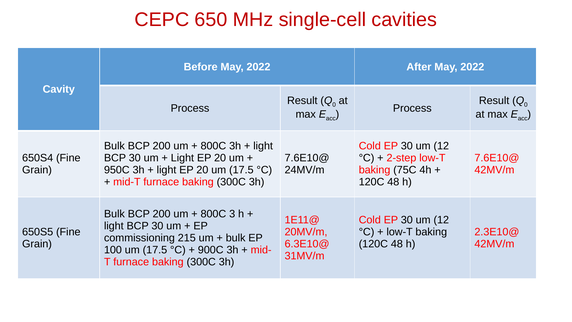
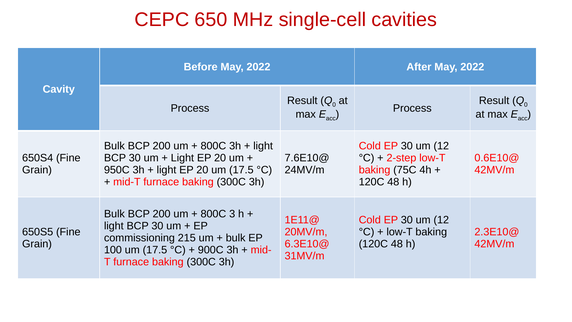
7.6E10@: 7.6E10@ -> 0.6E10@ (497, 158)
